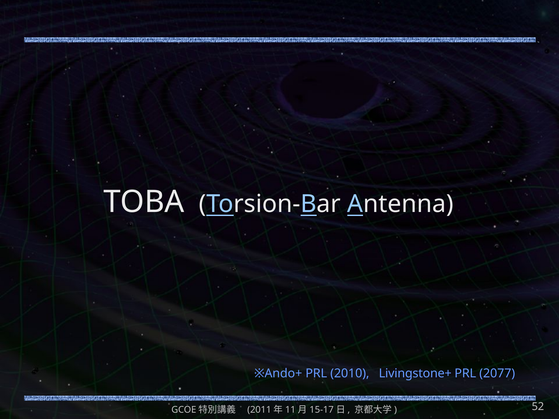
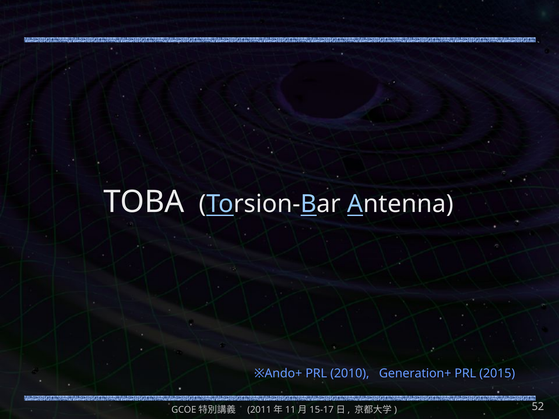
Livingstone+: Livingstone+ -> Generation+ (415, 374)
2077: 2077 -> 2015 (497, 374)
